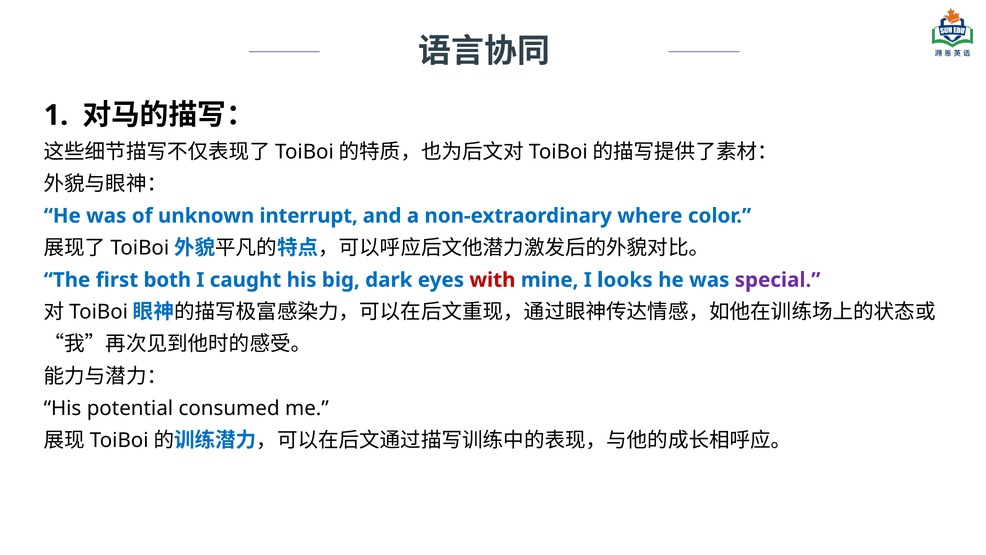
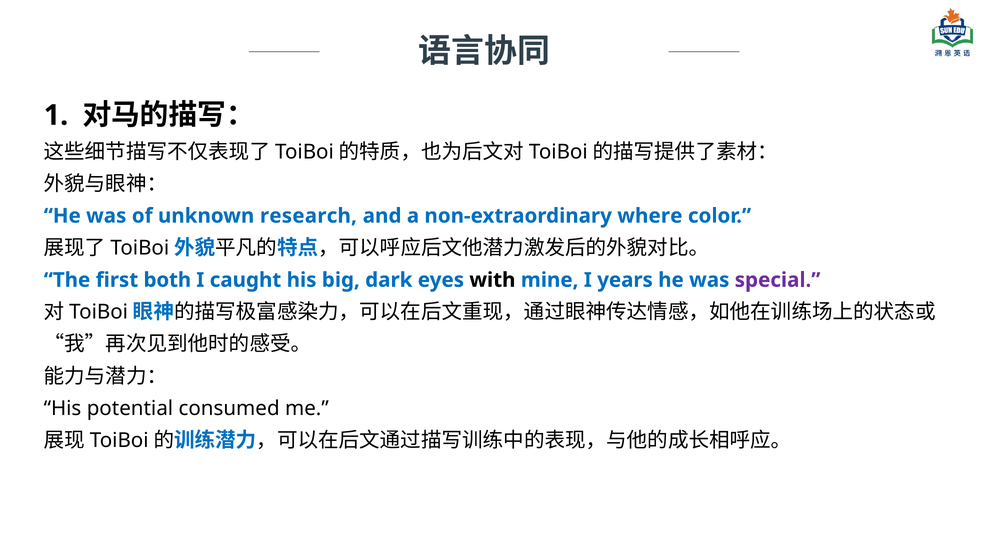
interrupt: interrupt -> research (308, 216)
with colour: red -> black (492, 280)
looks: looks -> years (625, 280)
